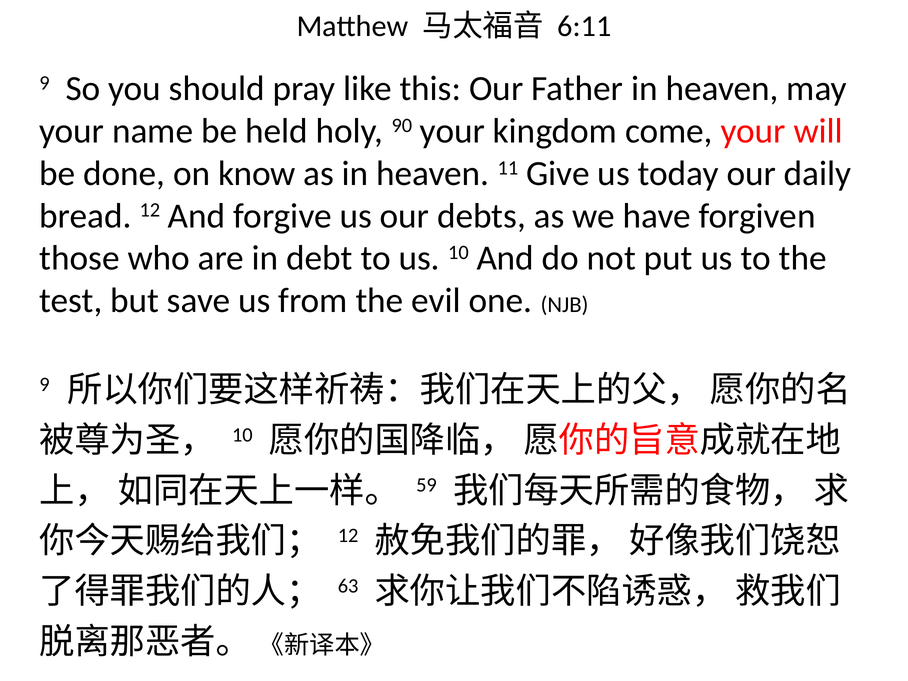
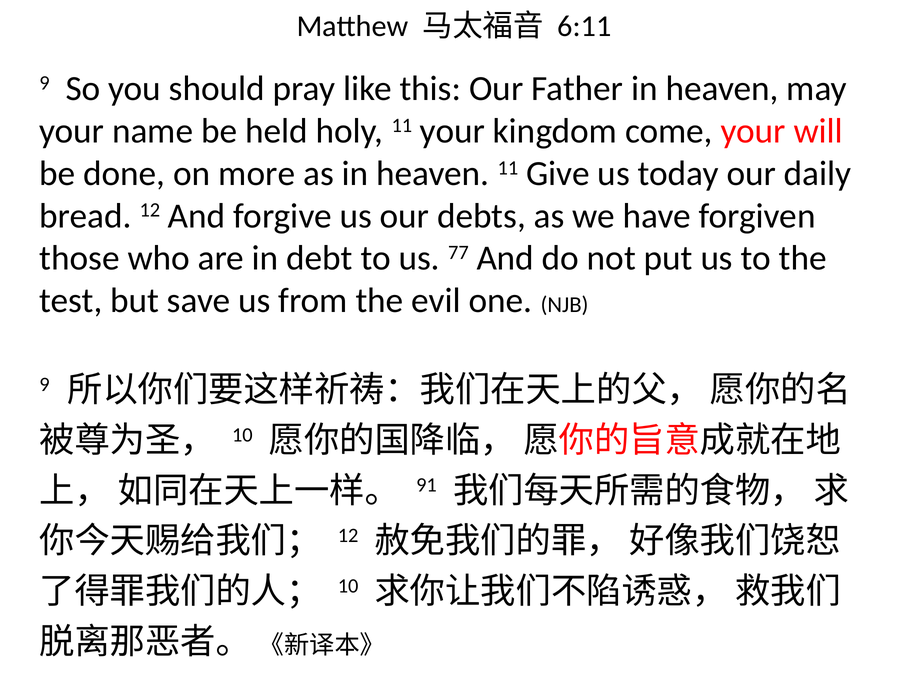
holy 90: 90 -> 11 (402, 125)
know: know -> more (257, 174)
us 10: 10 -> 77 (458, 253)
59: 59 -> 91 (426, 485)
63: 63 -> 10 (348, 586)
